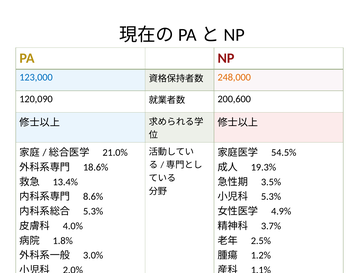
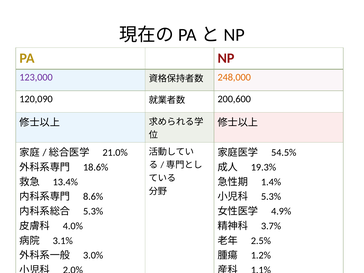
123,000 colour: blue -> purple (36, 77)
3.5%: 3.5% -> 1.4% (271, 182)
1.8%: 1.8% -> 3.1% (63, 241)
